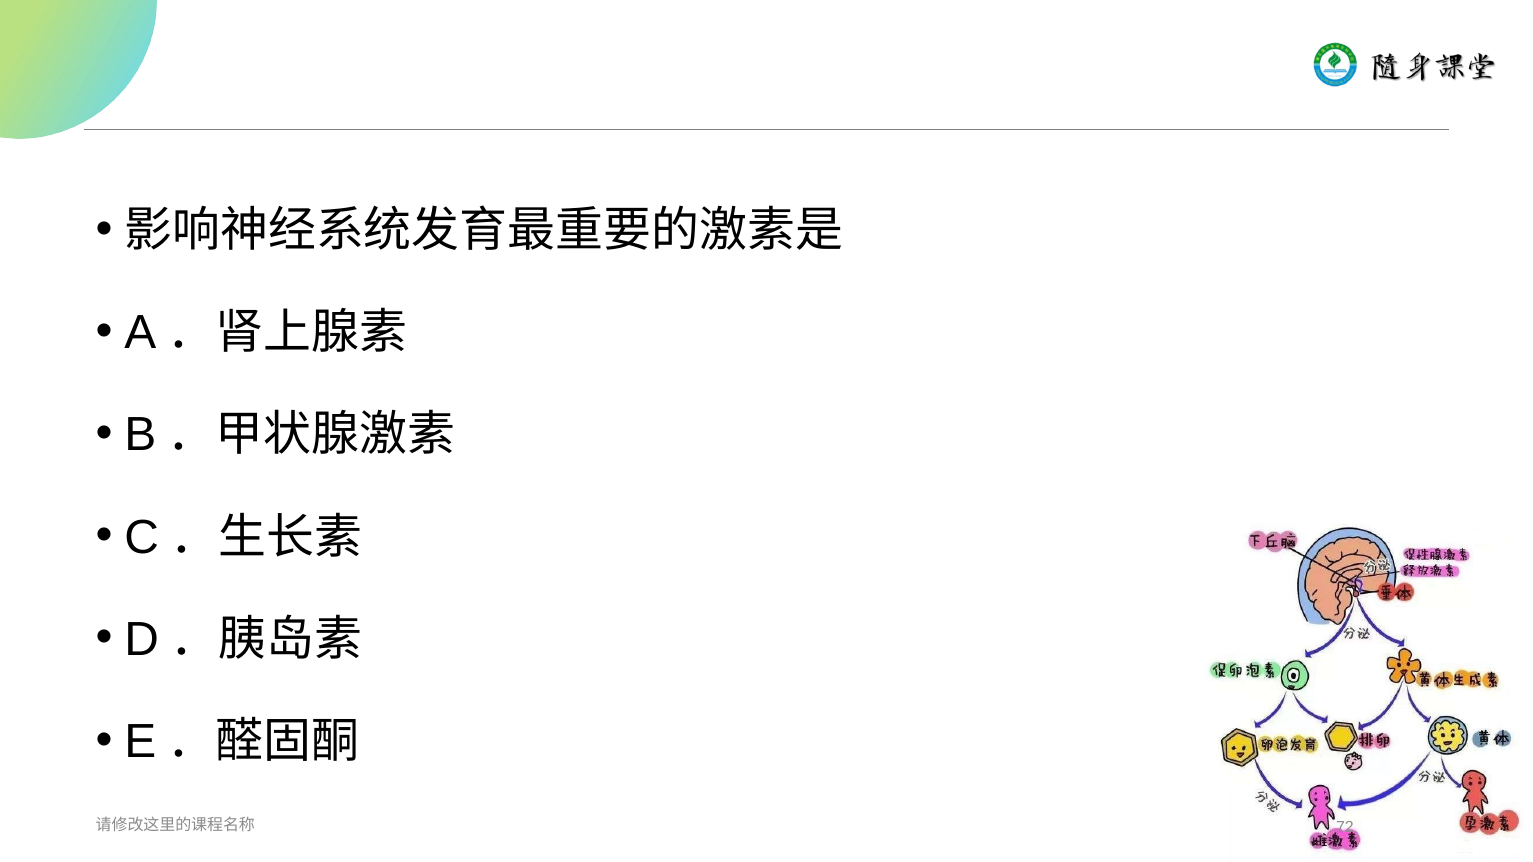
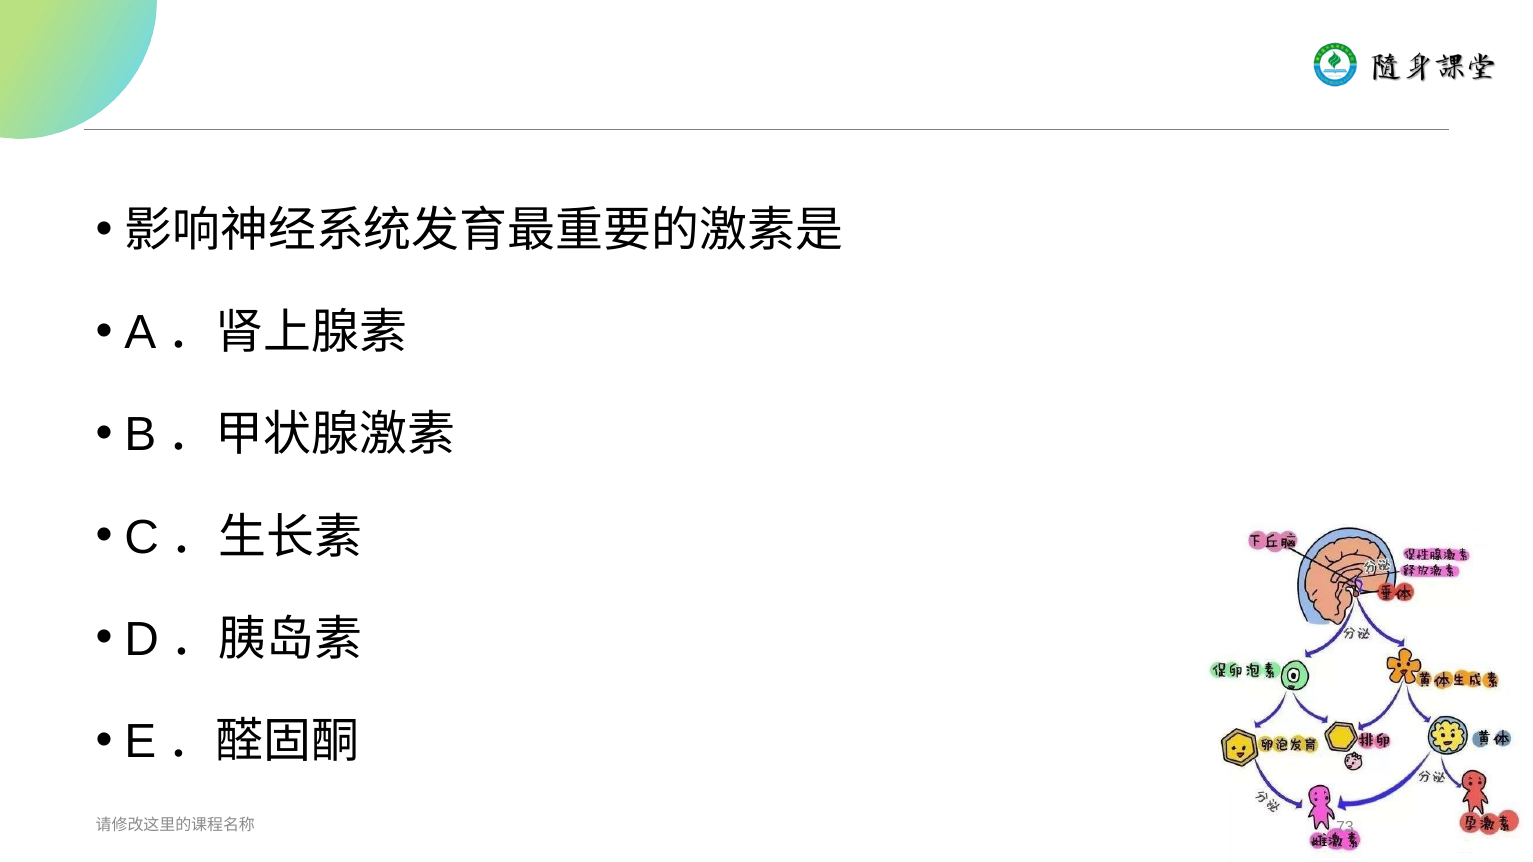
72: 72 -> 73 (1345, 828)
